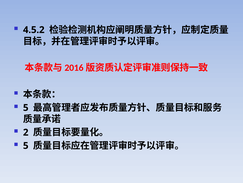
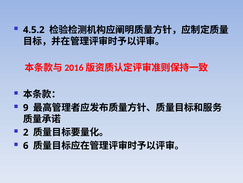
5: 5 -> 9 (26, 107)
5: 5 -> 6 (26, 145)
